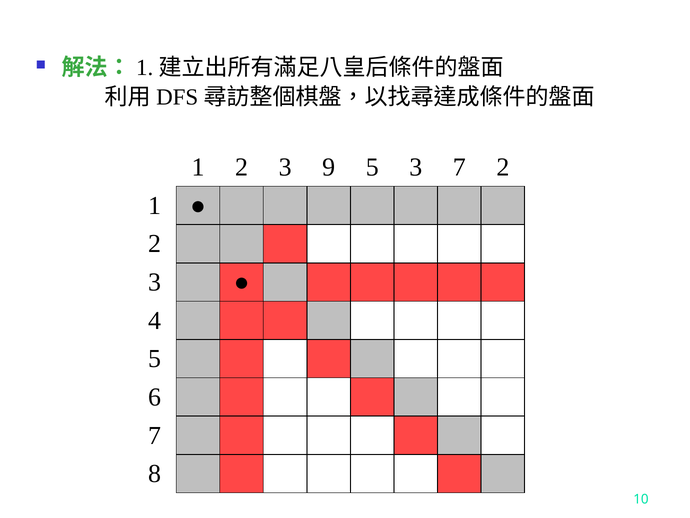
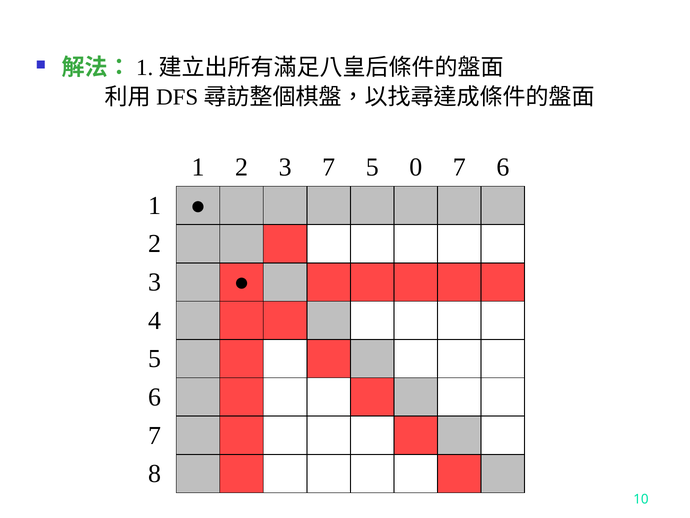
3 9: 9 -> 7 (329, 167)
5 3: 3 -> 0 (416, 167)
7 2: 2 -> 6 (503, 167)
